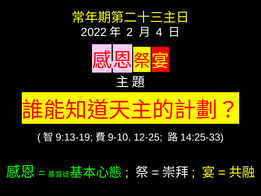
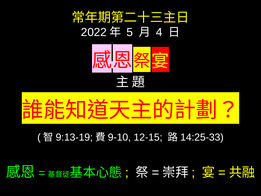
2: 2 -> 5 (130, 32)
12-25: 12-25 -> 12-15 (148, 137)
